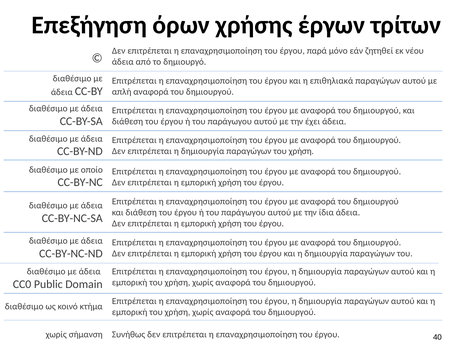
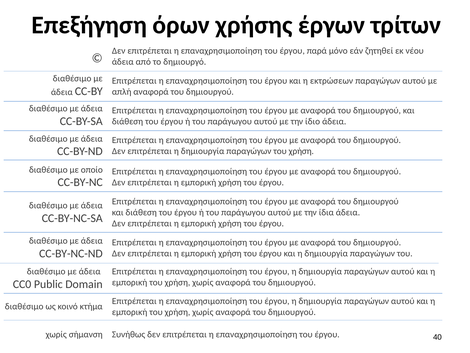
επιθηλιακά: επιθηλιακά -> εκτρώσεων (332, 81)
έχει: έχει -> ίδιο (313, 121)
